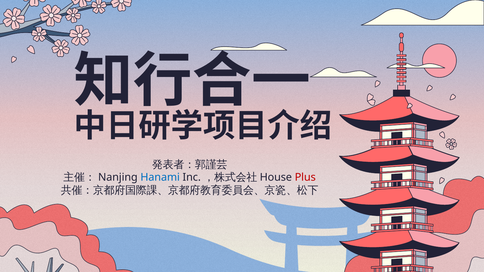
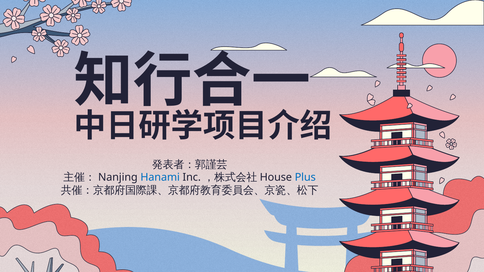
Plus colour: red -> blue (305, 178)
